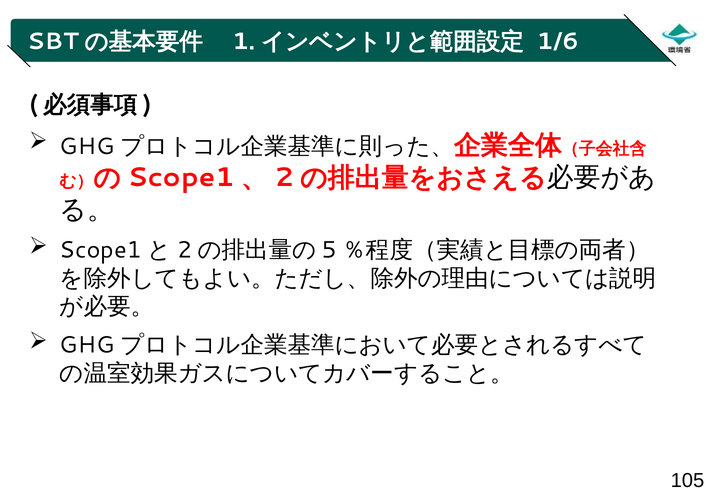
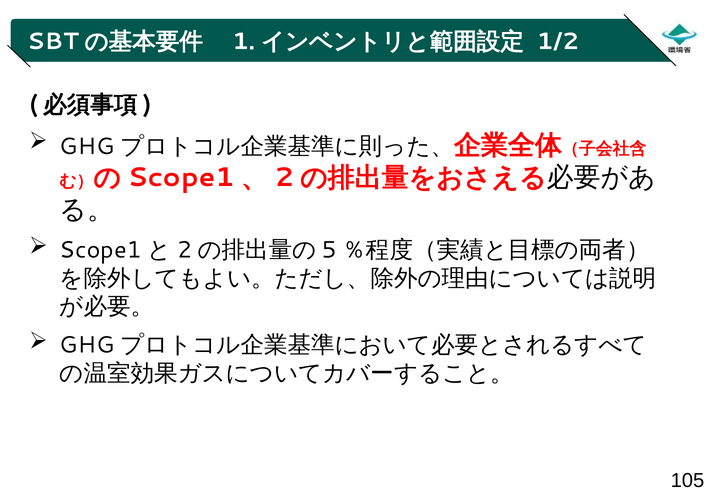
1/6: 1/6 -> 1/2 (558, 41)
